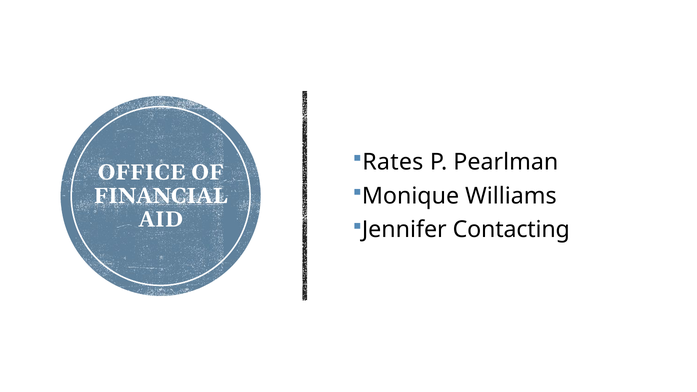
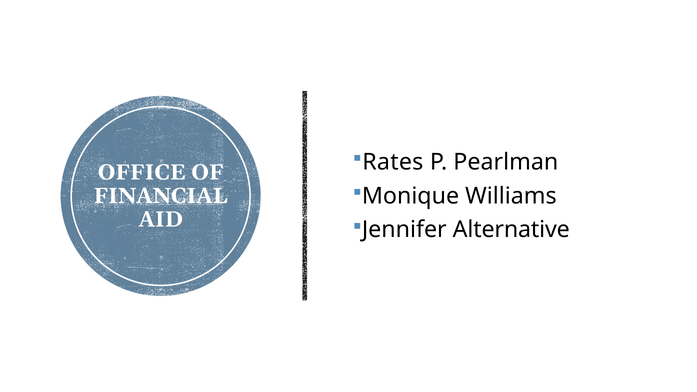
Contacting: Contacting -> Alternative (511, 230)
